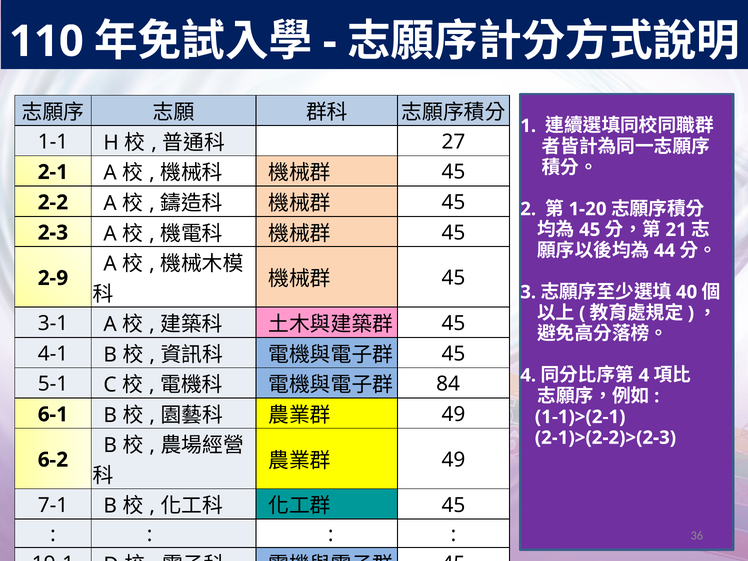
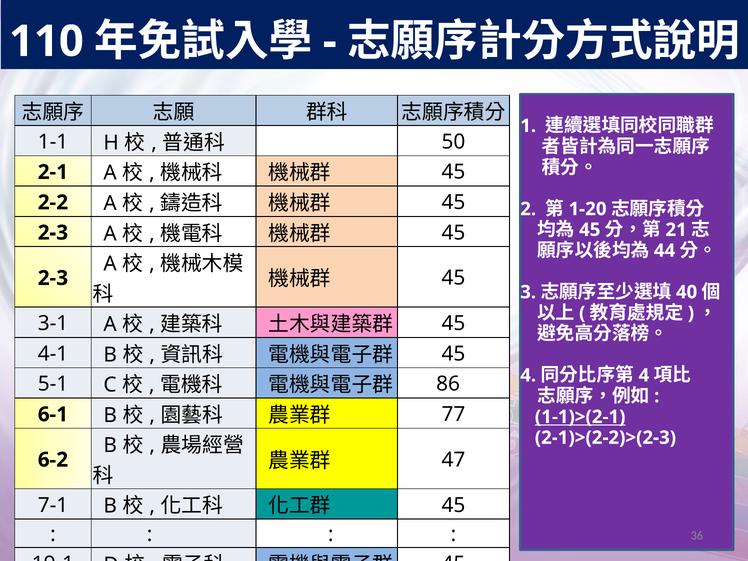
27: 27 -> 50 (453, 142)
2-9: 2-9 -> 2-3 (53, 278)
84: 84 -> 86 (448, 384)
49: 49 -> 77 (453, 414)
1-1)>(2-1 underline: none -> present (580, 417)
49: 49 -> 47 (453, 460)
